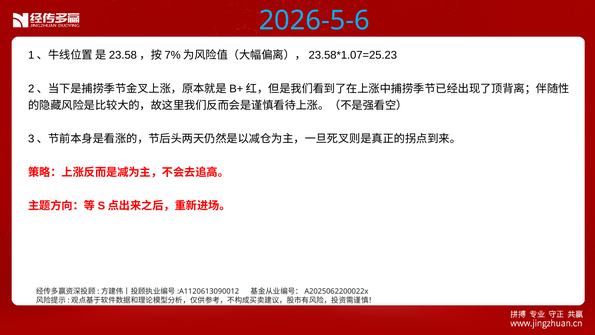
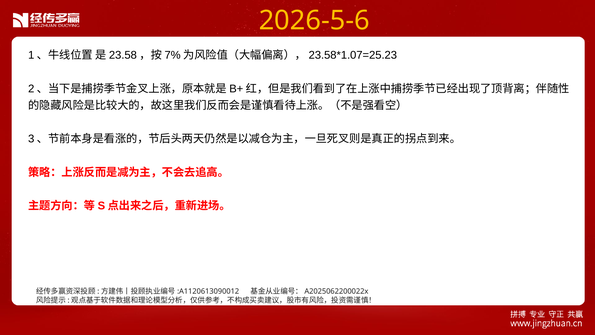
2026-5-6 colour: light blue -> yellow (314, 20)
